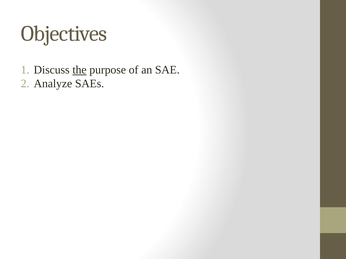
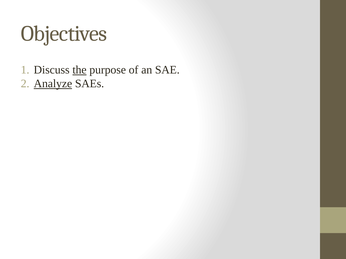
Analyze underline: none -> present (53, 84)
